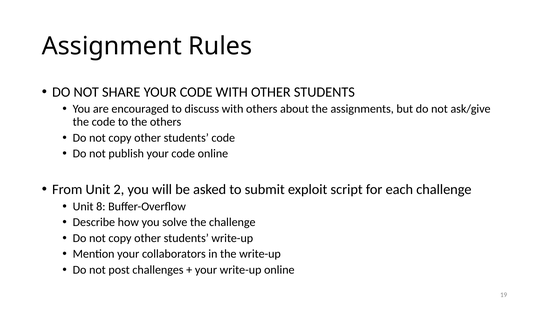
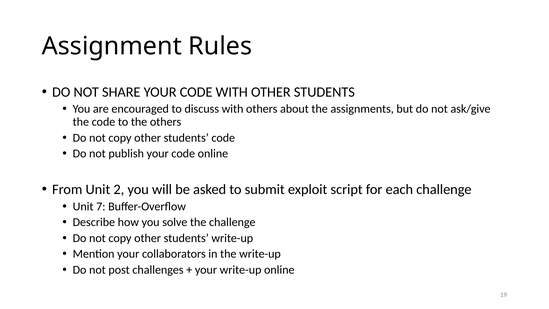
8: 8 -> 7 (101, 206)
